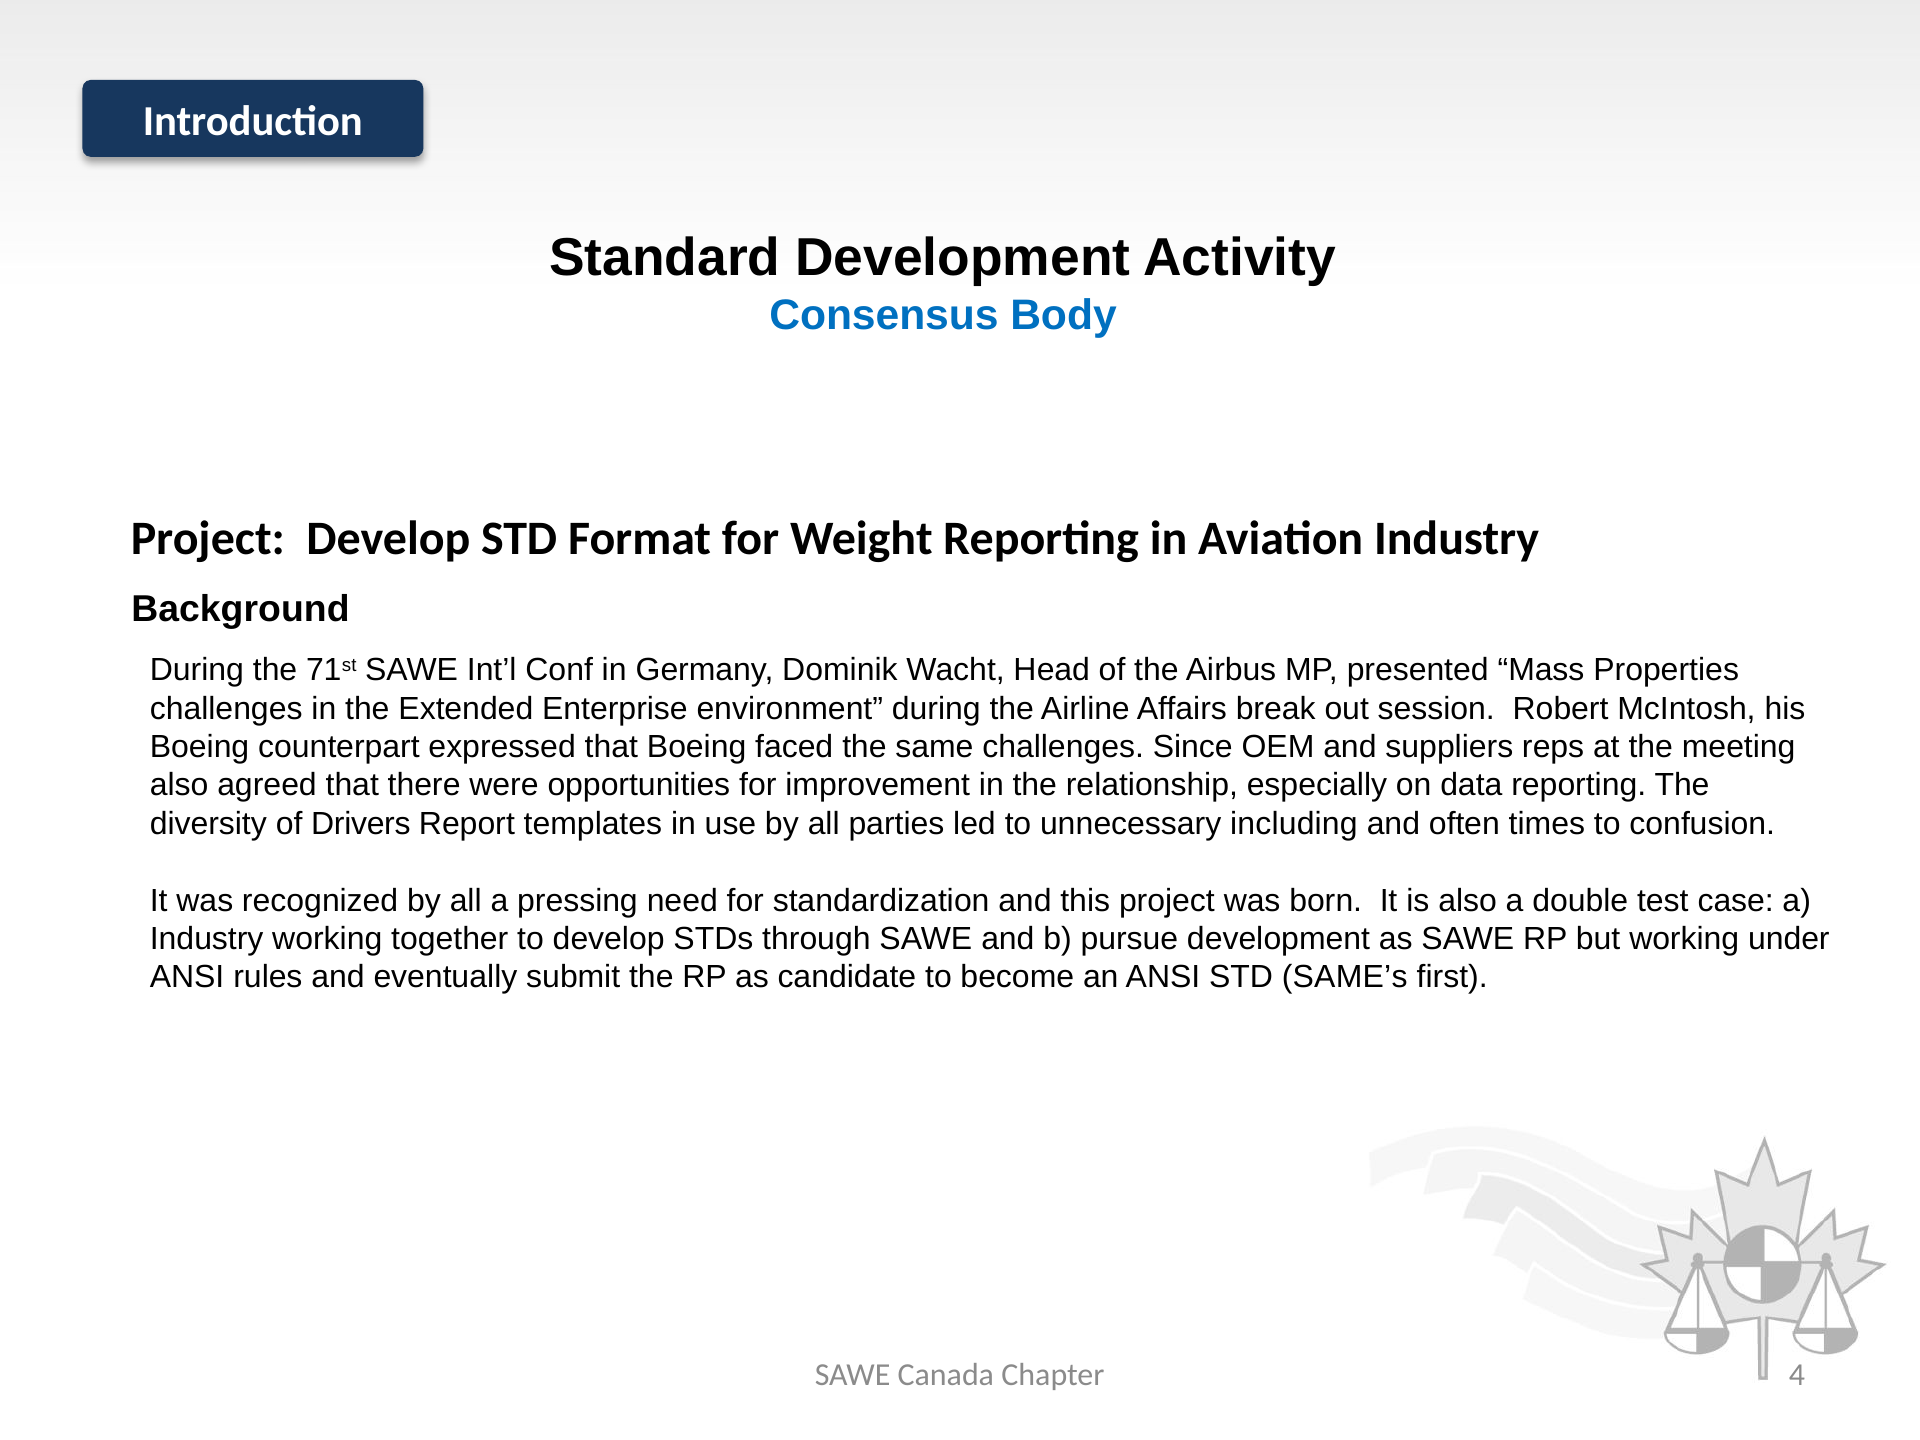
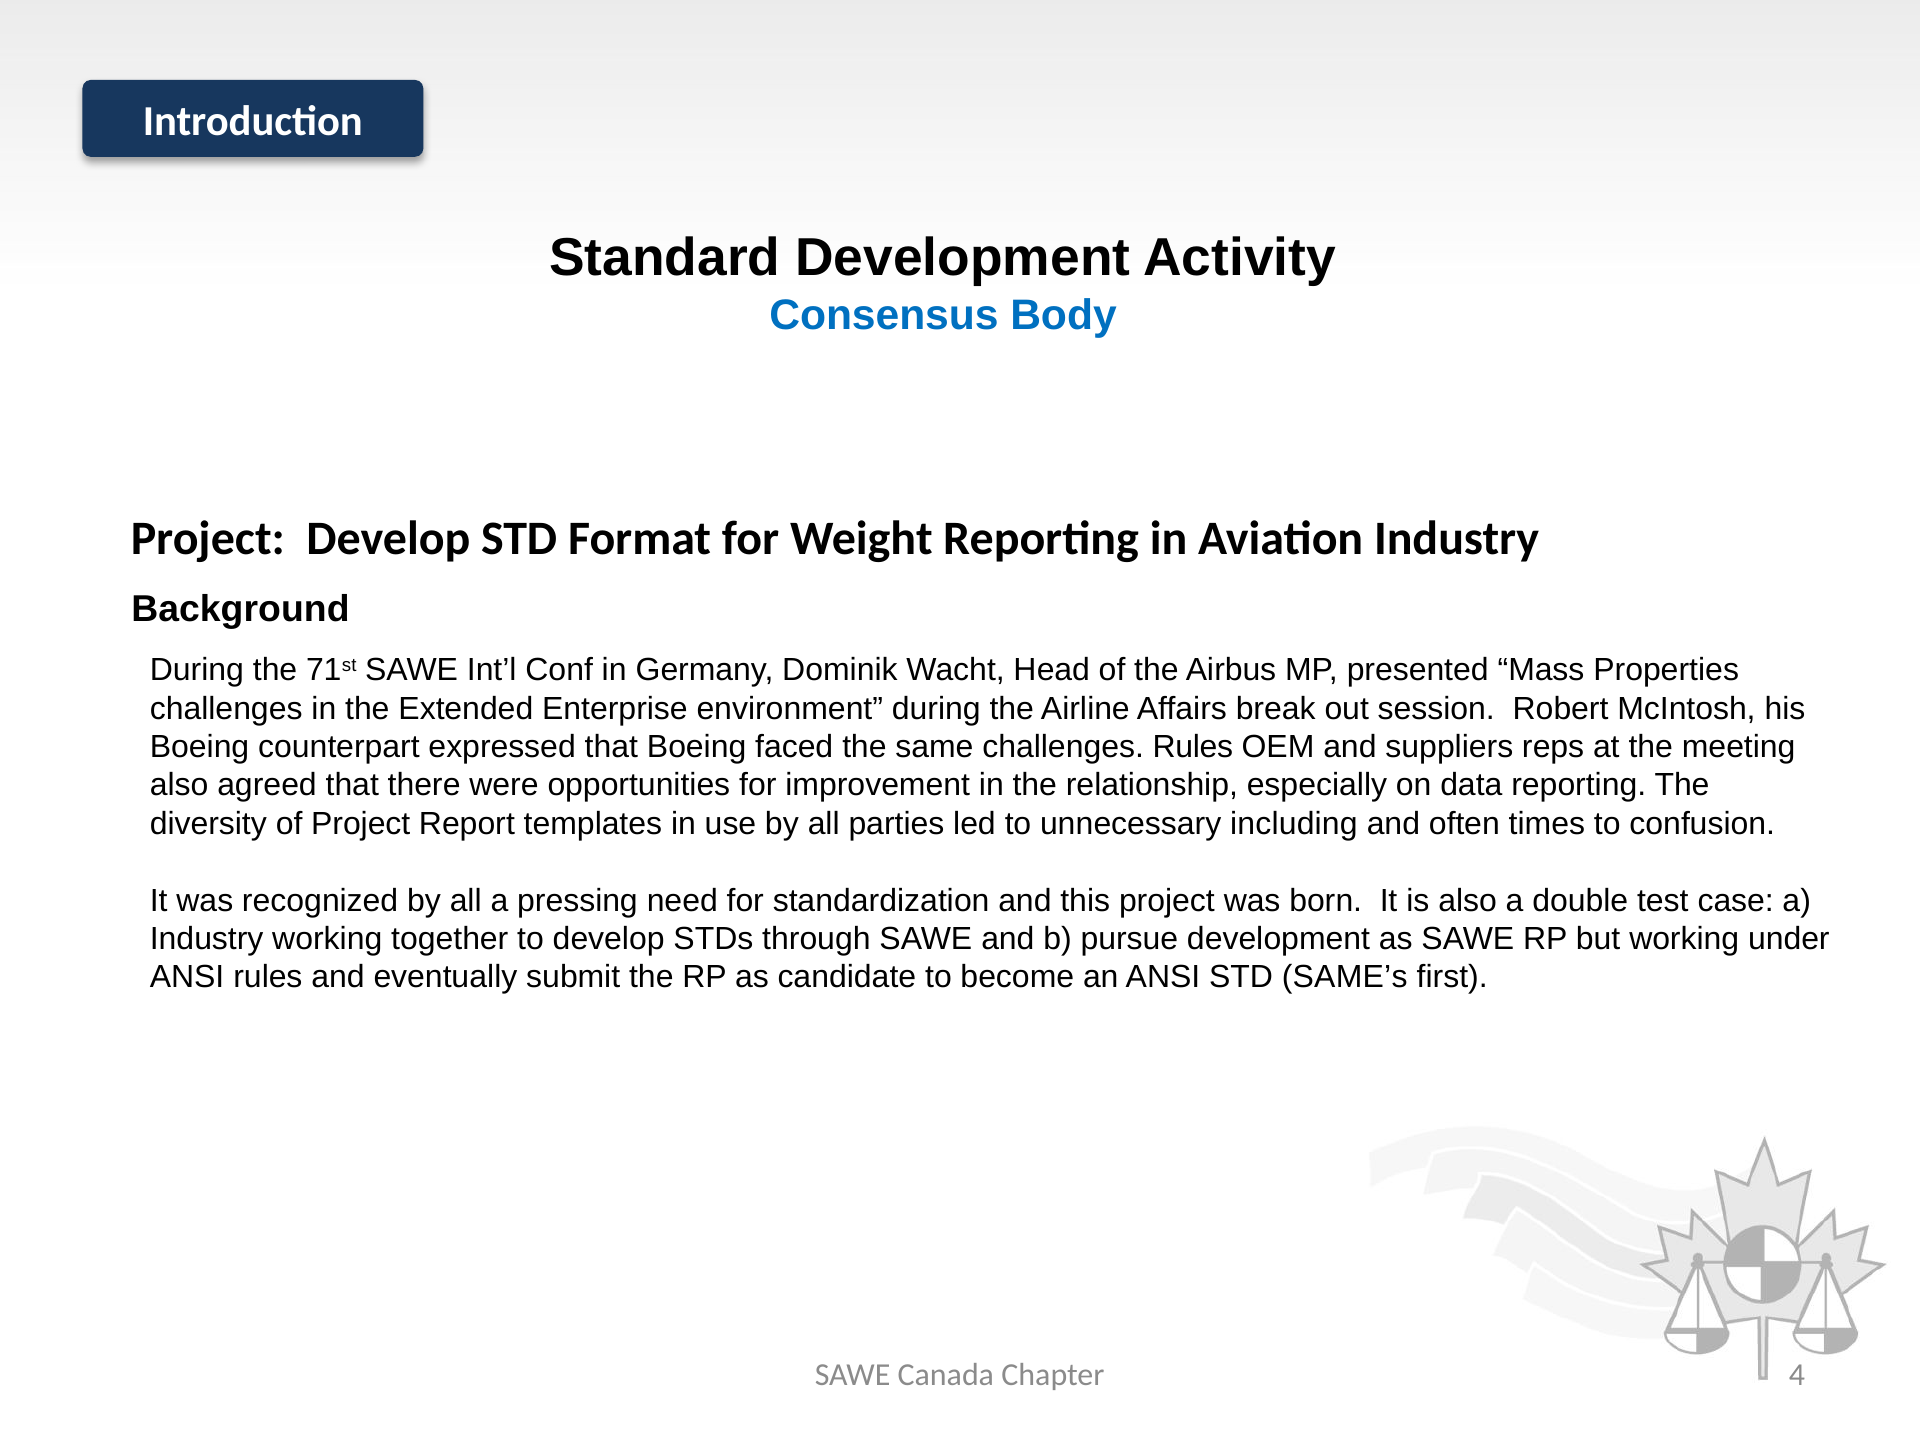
challenges Since: Since -> Rules (1193, 747)
of Drivers: Drivers -> Project (361, 824)
